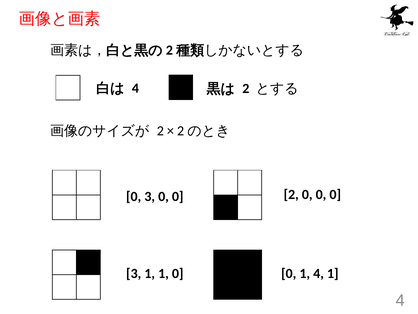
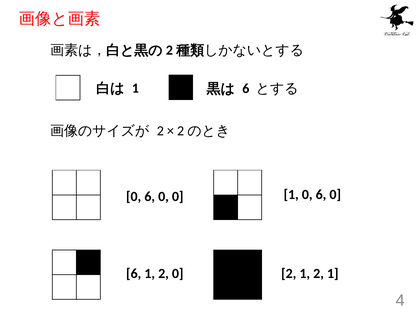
4: 4 -> 1 (135, 88)
2: 2 -> 6 (246, 88)
2: 2 -> 1 (291, 194)
0: 0 -> 6 (321, 194)
3: 3 -> 6 (150, 196)
3: 3 -> 6 (134, 273)
1: 1 -> 2 (163, 273)
0: 0 -> 2 (289, 273)
4: 4 -> 2 (319, 273)
